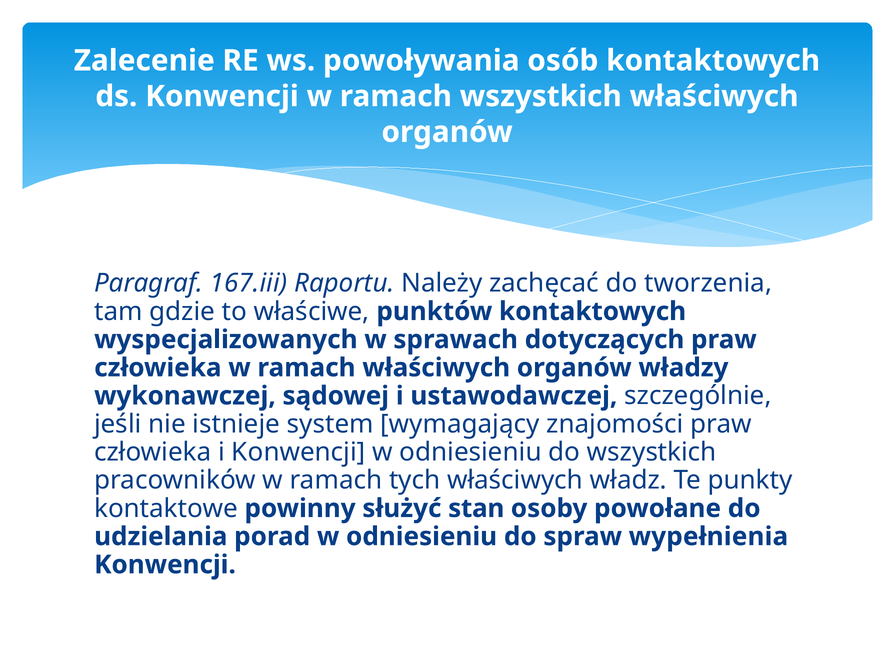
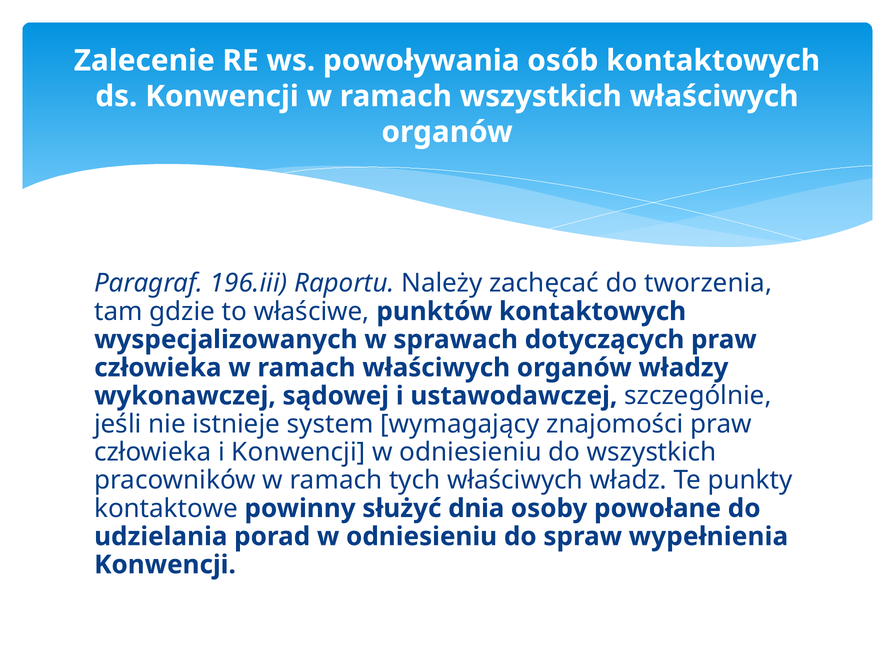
167.iii: 167.iii -> 196.iii (249, 284)
stan: stan -> dnia (476, 509)
